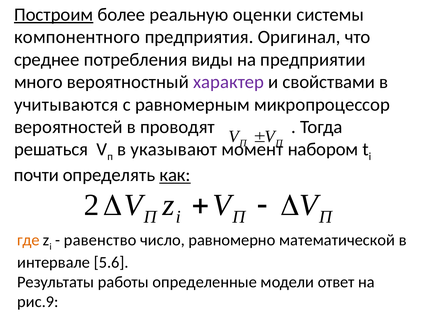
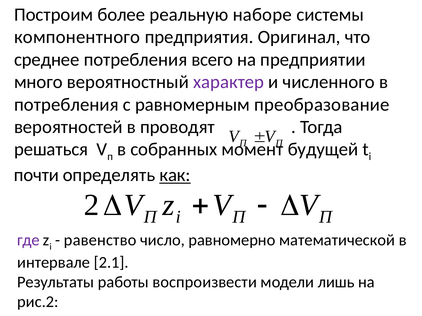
Построим underline: present -> none (54, 15)
оценки: оценки -> наборе (262, 15)
виды: виды -> всего (212, 60)
свойствами: свойствами -> численного (329, 82)
учитываются: учитываются -> потребления (66, 105)
микропроцессор: микропроцессор -> преобразование (322, 105)
указывают: указывают -> собранных (174, 150)
набором: набором -> будущей (323, 150)
где colour: orange -> purple (28, 241)
5.6: 5.6 -> 2.1 (111, 263)
определенные: определенные -> воспроизвести (205, 283)
ответ: ответ -> лишь (336, 283)
рис.9: рис.9 -> рис.2 (38, 302)
